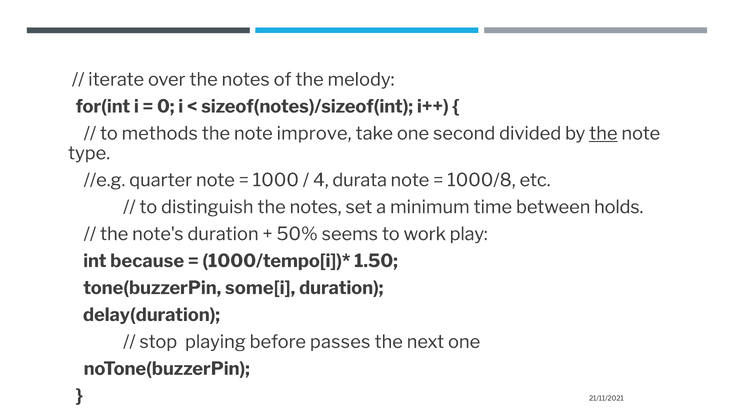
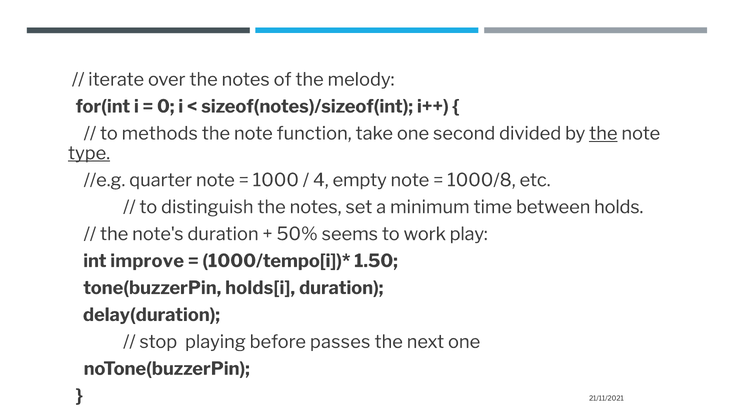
improve: improve -> function (314, 133)
type underline: none -> present (89, 153)
durata: durata -> empty (360, 180)
because: because -> improve (147, 261)
some[i: some[i -> holds[i (260, 288)
